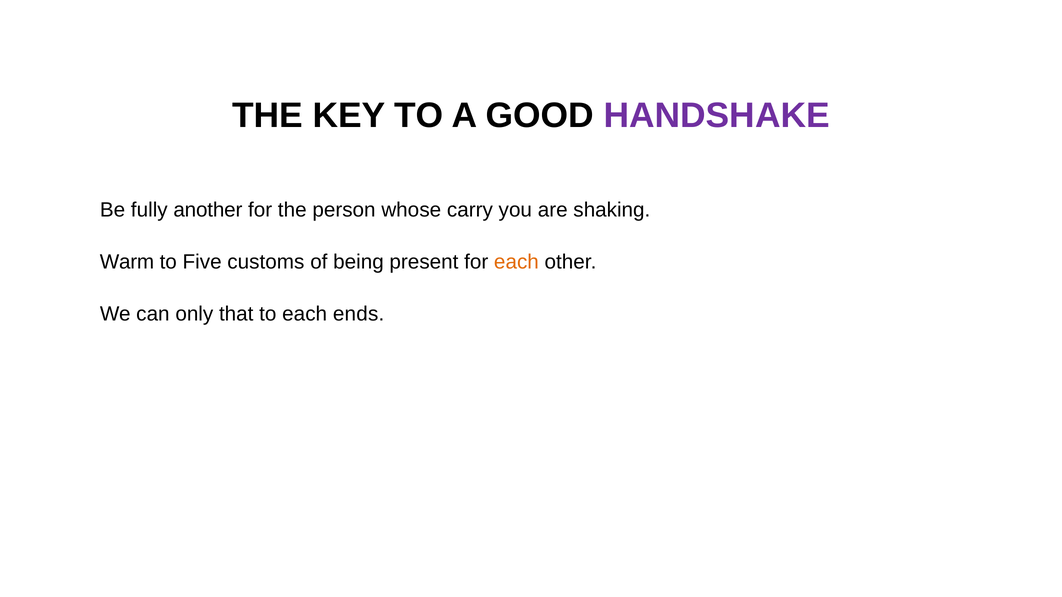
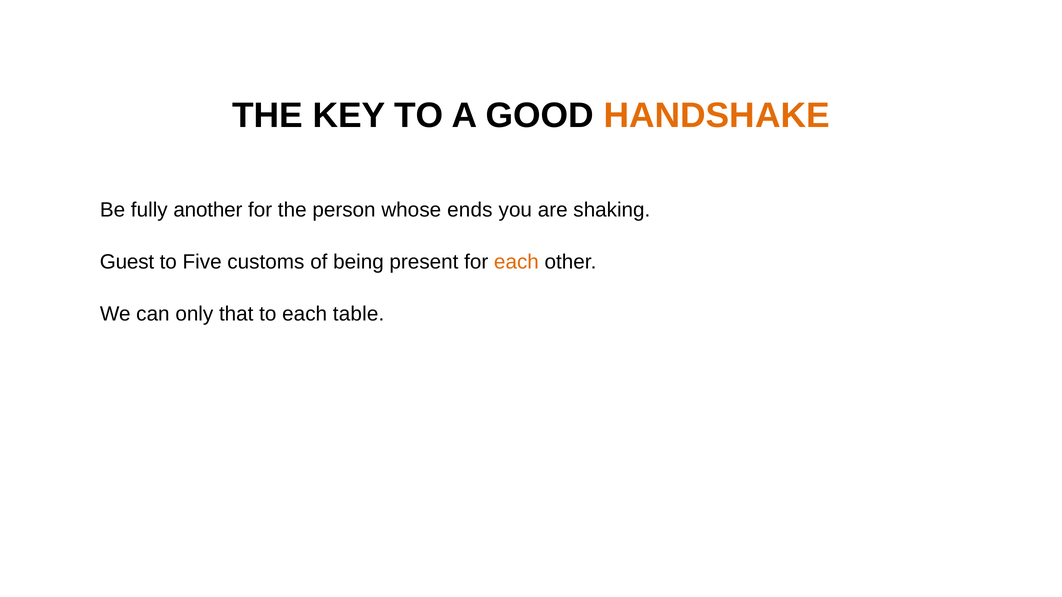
HANDSHAKE colour: purple -> orange (717, 116)
carry: carry -> ends (470, 210)
Warm: Warm -> Guest (127, 262)
ends: ends -> table (359, 314)
